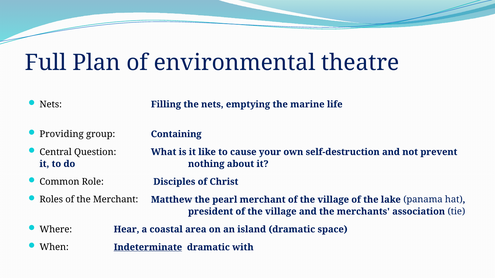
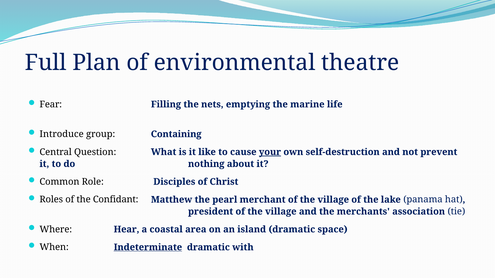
Nets: Nets -> Fear (51, 105)
Providing: Providing -> Introduce (62, 134)
your underline: none -> present (270, 152)
the Merchant: Merchant -> Confidant (116, 200)
